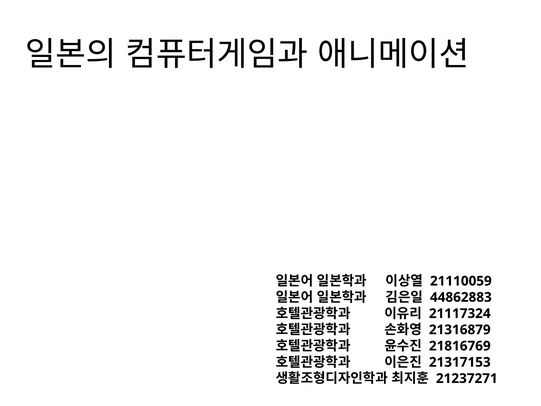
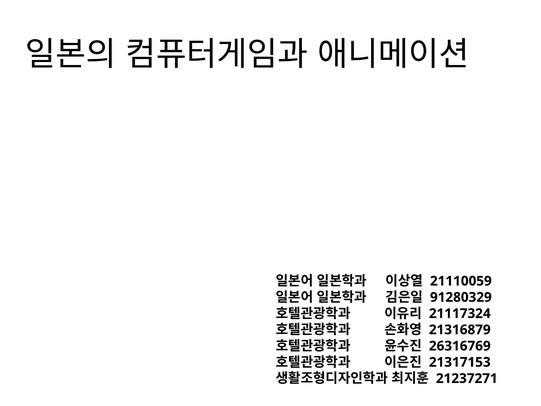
44862883: 44862883 -> 91280329 (461, 297)
21816769: 21816769 -> 26316769 (460, 346)
